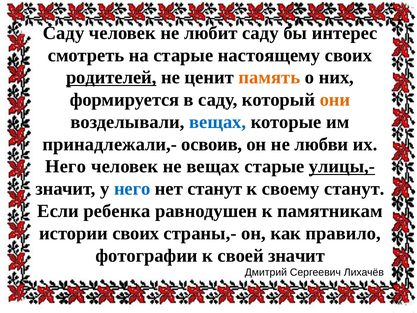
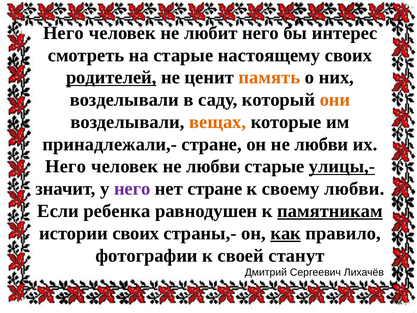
Саду: Саду -> Него (63, 33)
любит саду: саду -> него (261, 33)
формируется: формируется -> возделывали (124, 100)
вещах colour: blue -> orange (218, 122)
принадлежали,- освоив: освоив -> стране (212, 144)
человек не вещах: вещах -> любви (213, 166)
него colour: blue -> purple (132, 189)
нет станут: станут -> стране (215, 189)
своему станут: станут -> любви (354, 189)
памятникам underline: none -> present (330, 211)
как underline: none -> present (286, 233)
своей значит: значит -> станут (296, 255)
